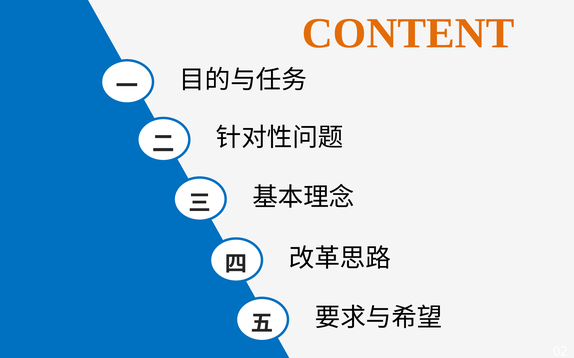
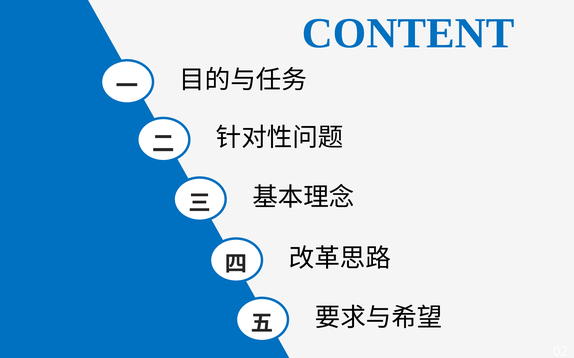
CONTENT colour: orange -> blue (408, 33)
